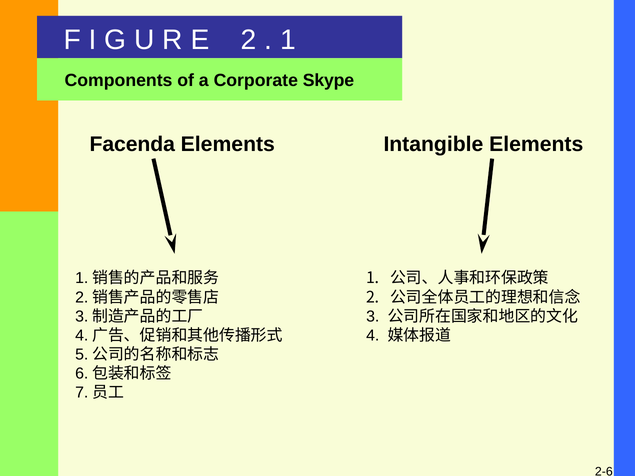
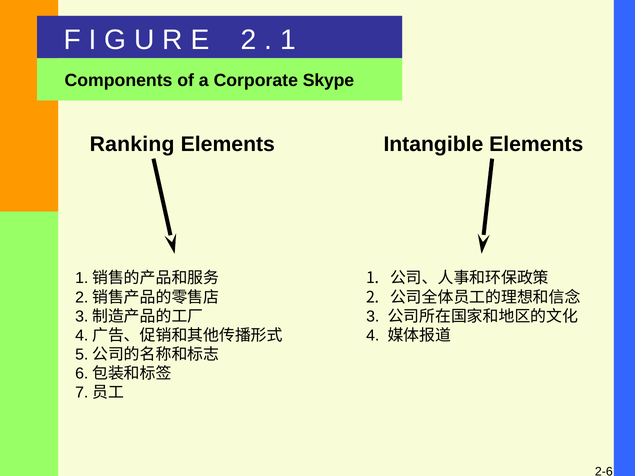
Facenda: Facenda -> Ranking (132, 144)
